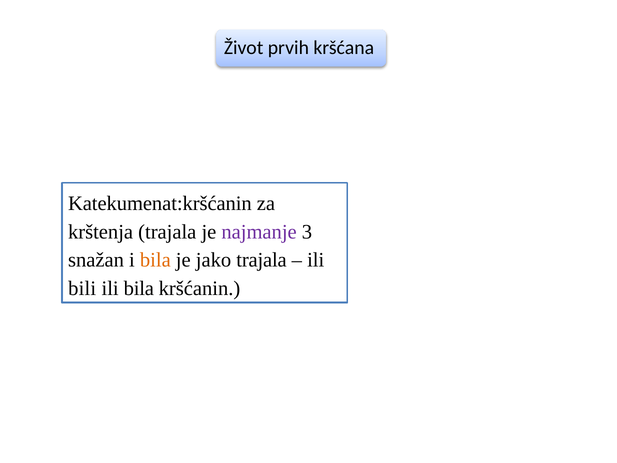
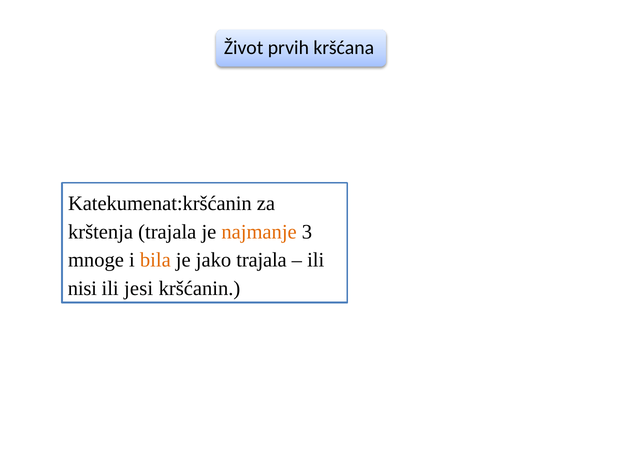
najmanje colour: purple -> orange (259, 232)
snažan: snažan -> mnoge (96, 260)
bili: bili -> nisi (82, 288)
ili bila: bila -> jesi (139, 288)
